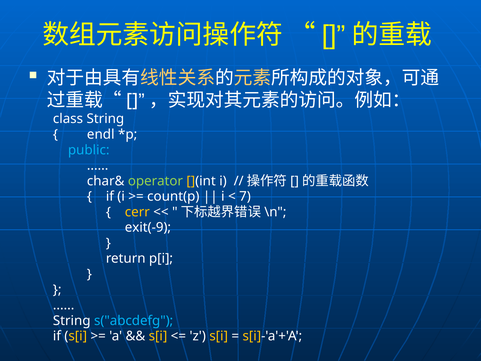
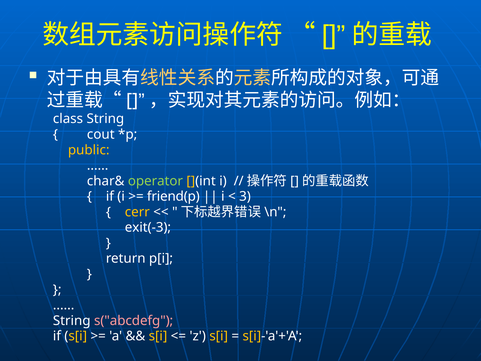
endl: endl -> cout (101, 134)
public colour: light blue -> yellow (89, 150)
count(p: count(p -> friend(p (173, 196)
7: 7 -> 3 (245, 196)
exit(-9: exit(-9 -> exit(-3 (148, 227)
s("abcdefg colour: light blue -> pink (134, 320)
